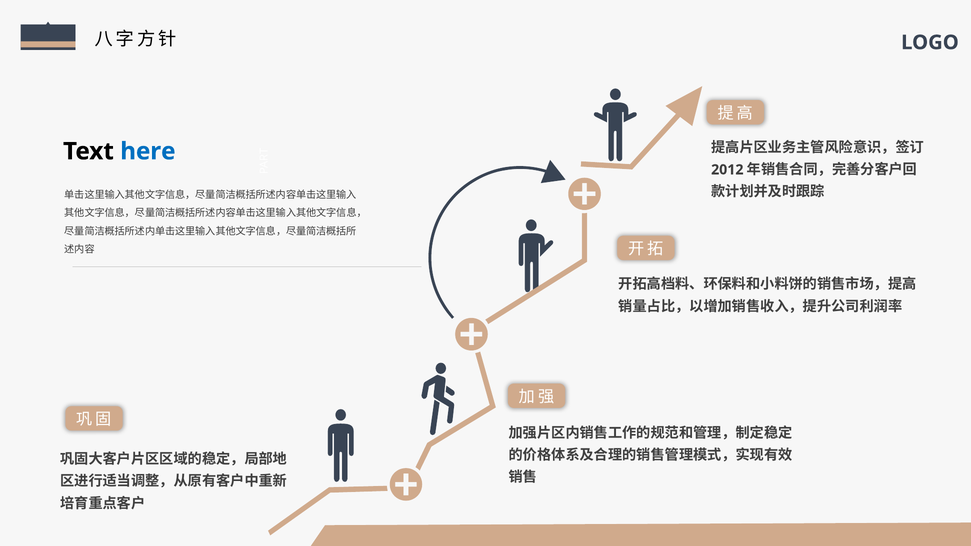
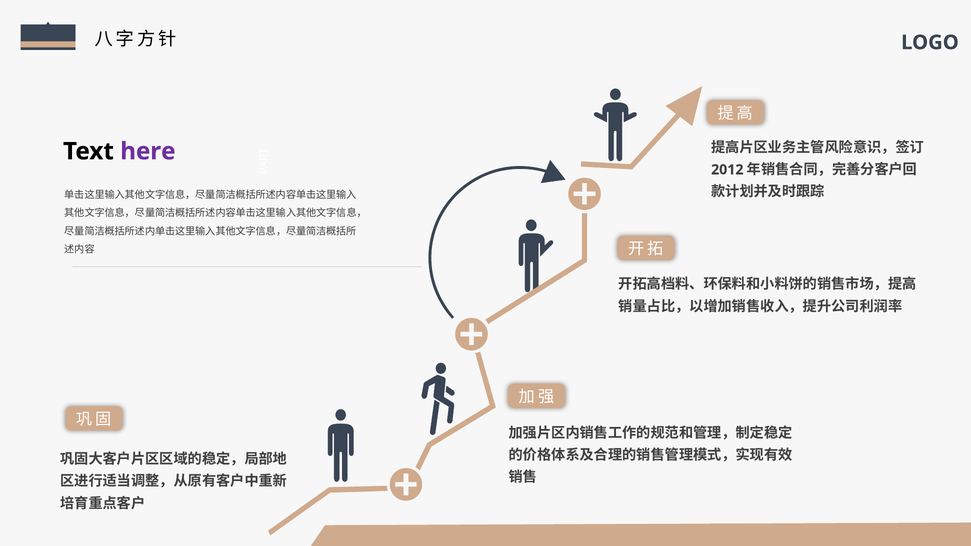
here colour: blue -> purple (148, 151)
